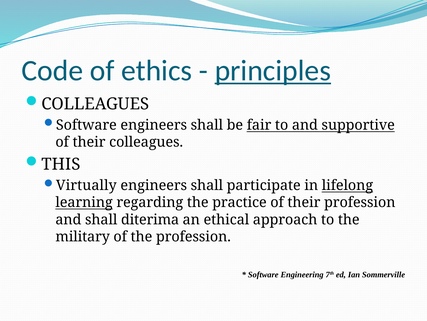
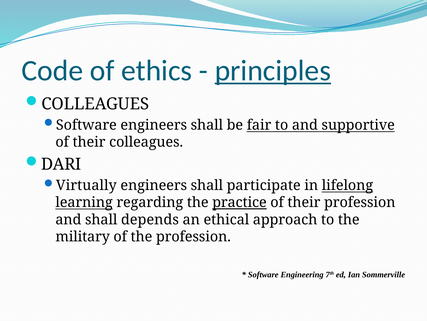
THIS: THIS -> DARI (61, 164)
practice underline: none -> present (239, 202)
diterima: diterima -> depends (150, 219)
